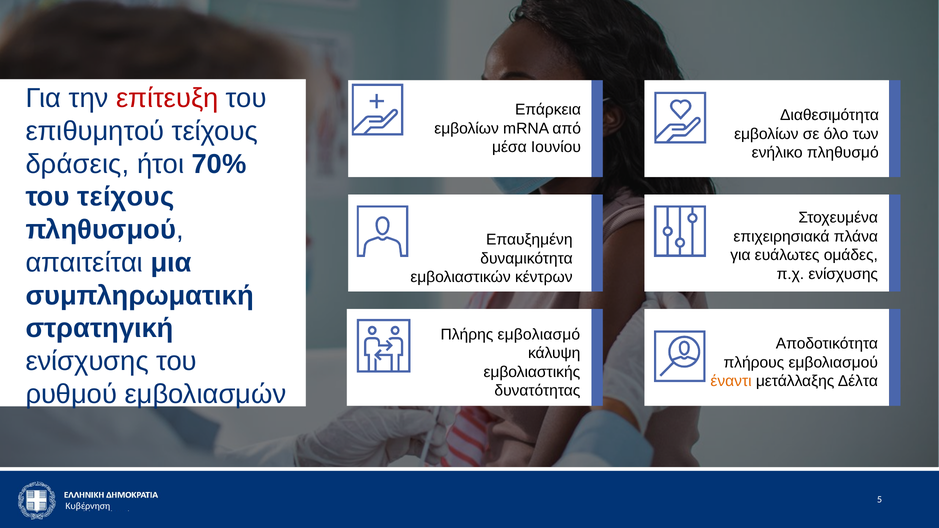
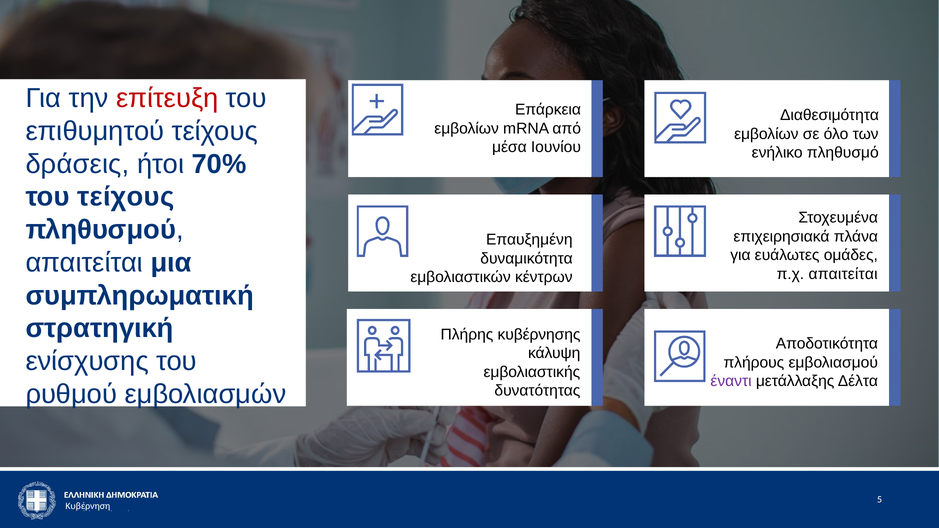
π.χ ενίσχυσης: ενίσχυσης -> απαιτείται (843, 274)
εμβολιασμό: εμβολιασμό -> κυβέρνησης (539, 335)
έναντι colour: orange -> purple (731, 381)
